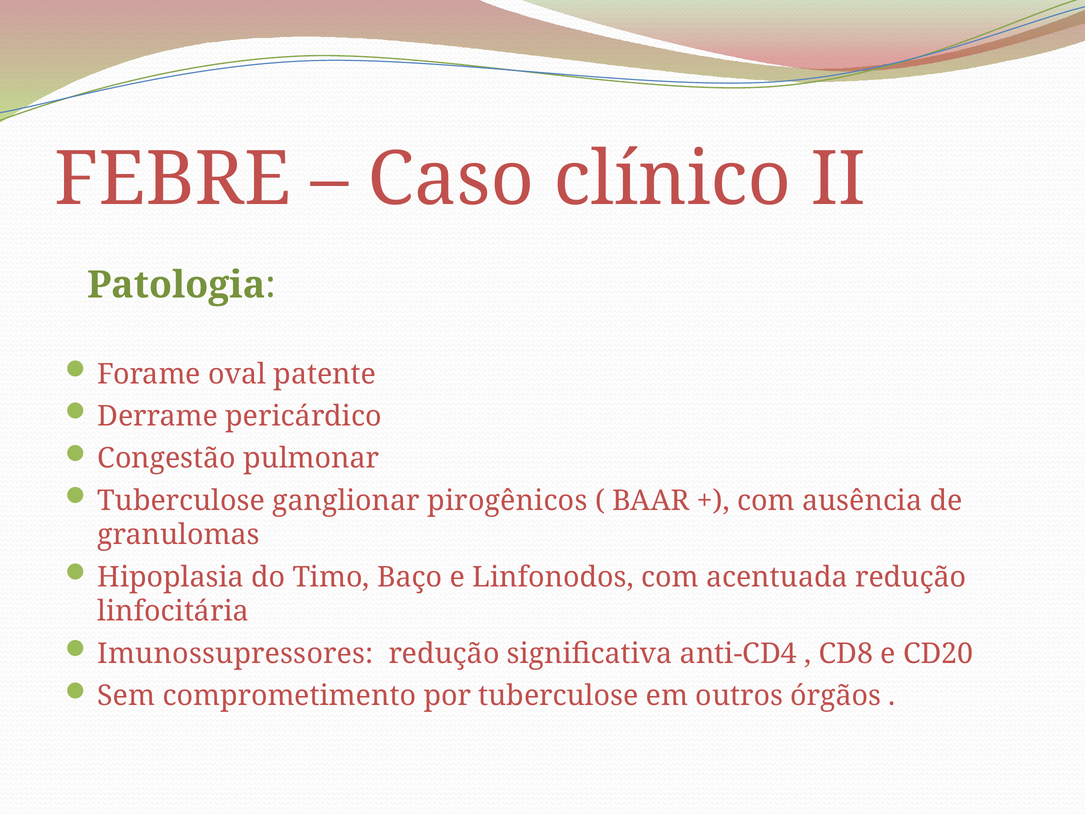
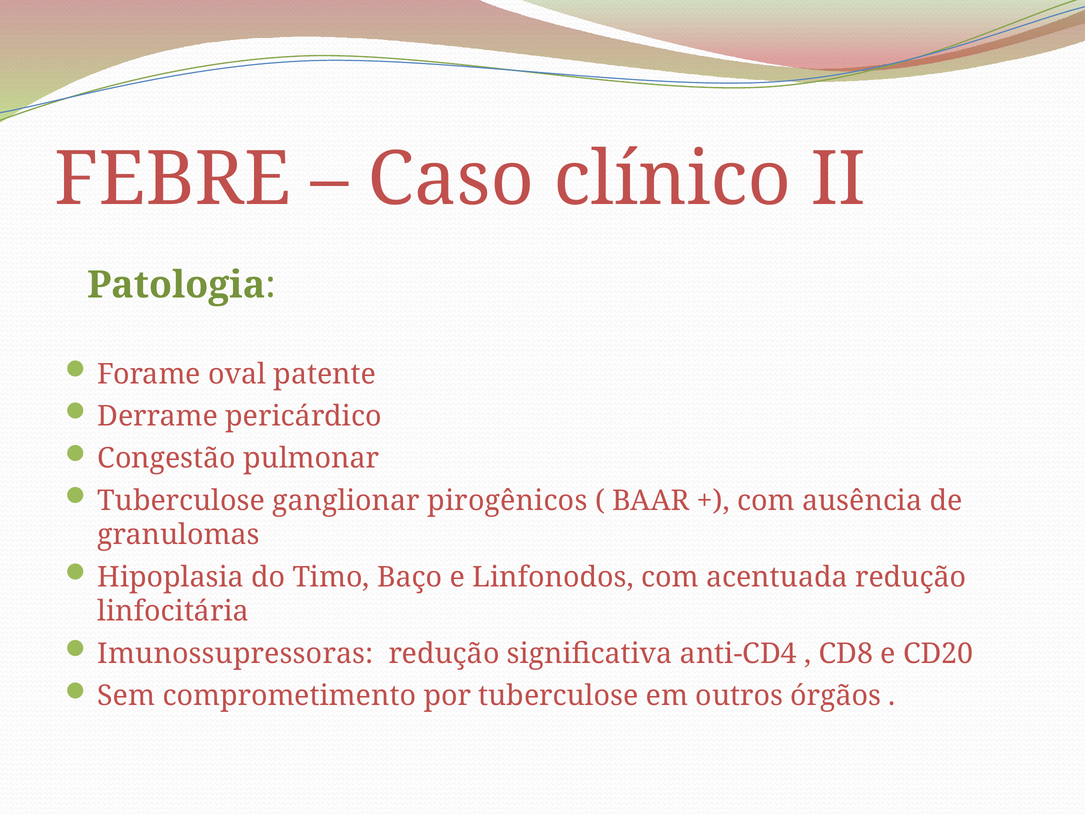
Imunossupressores: Imunossupressores -> Imunossupressoras (236, 653)
